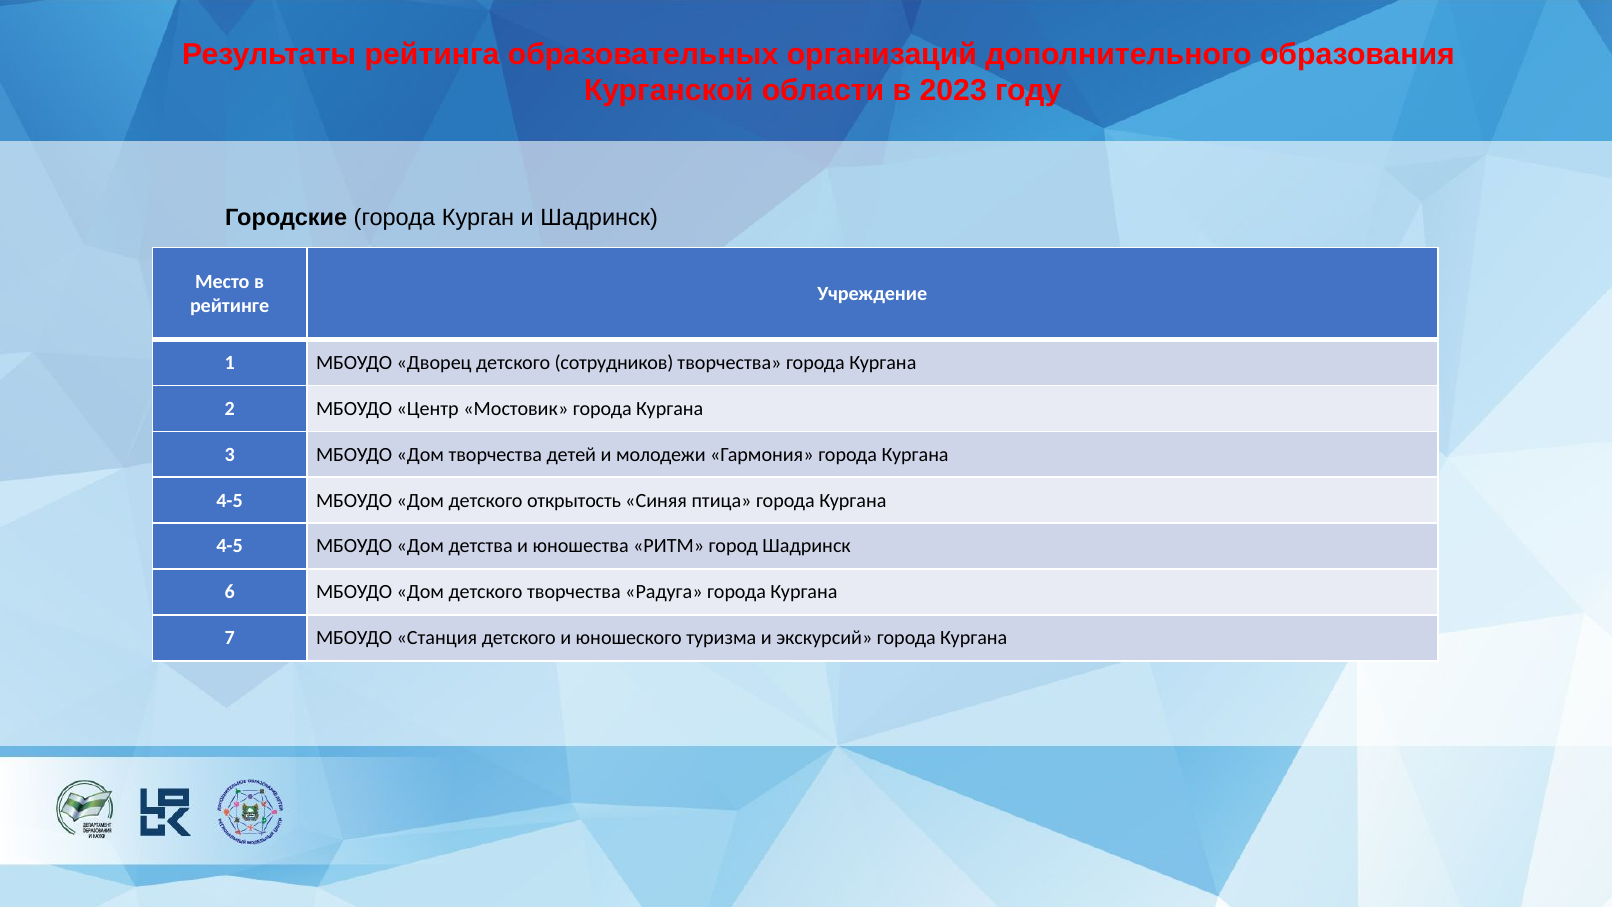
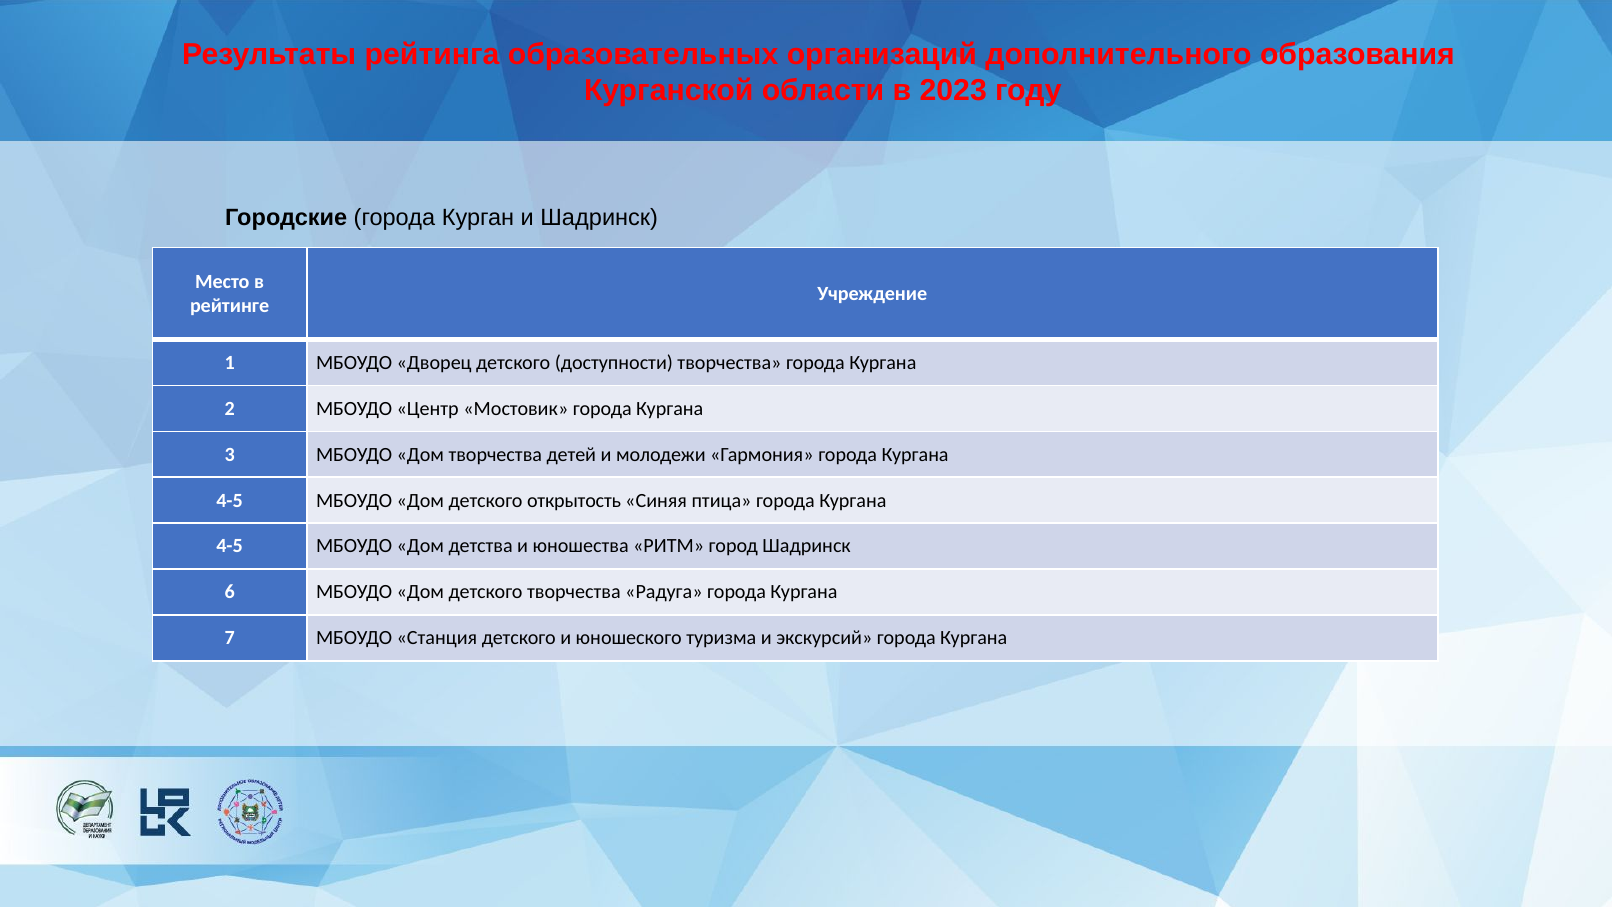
сотрудников: сотрудников -> доступности (614, 363)
